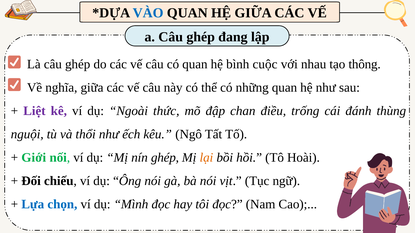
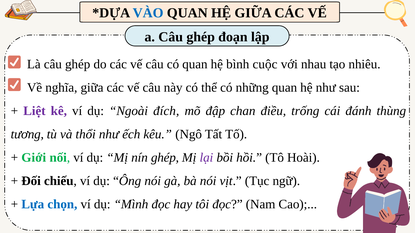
đang: đang -> đoạn (233, 37)
thông: thông -> nhiêu (365, 65)
thức: thức -> đích (166, 111)
nguội: nguội -> tương (27, 135)
lại colour: orange -> purple (206, 158)
